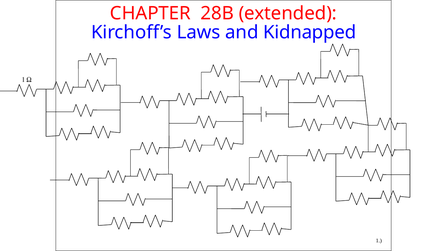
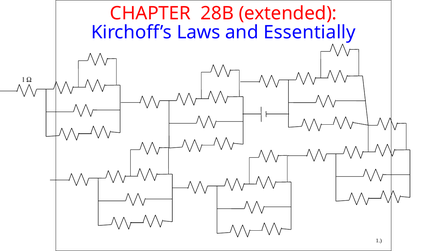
Kidnapped: Kidnapped -> Essentially (310, 32)
